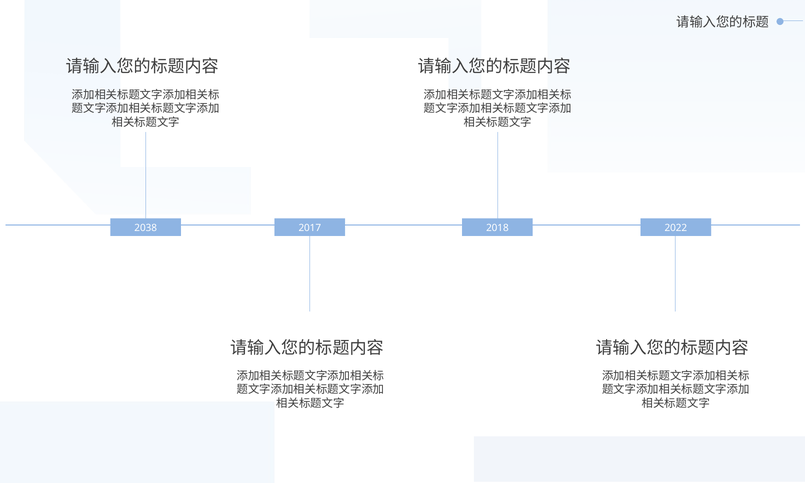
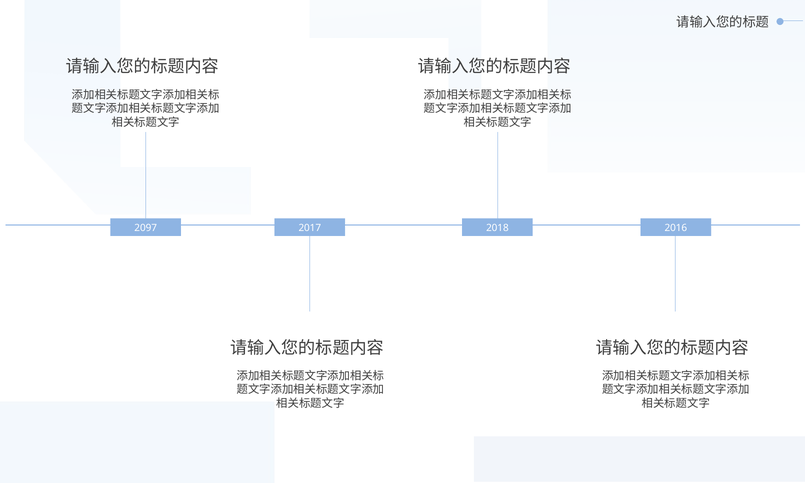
2038: 2038 -> 2097 (146, 228)
2022: 2022 -> 2016 (676, 228)
